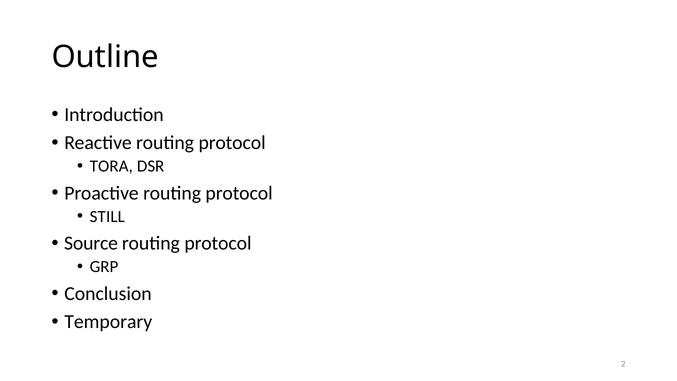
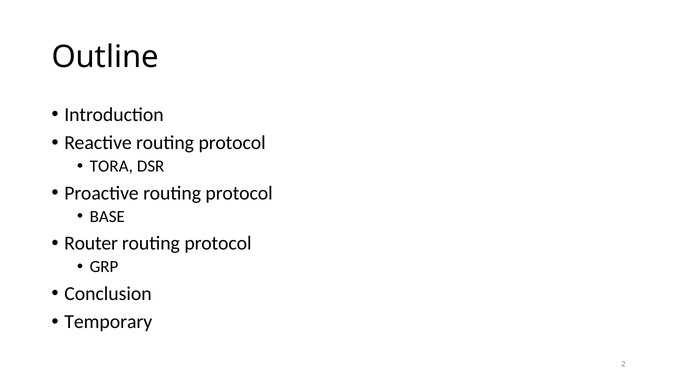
STILL: STILL -> BASE (107, 216)
Source: Source -> Router (91, 243)
